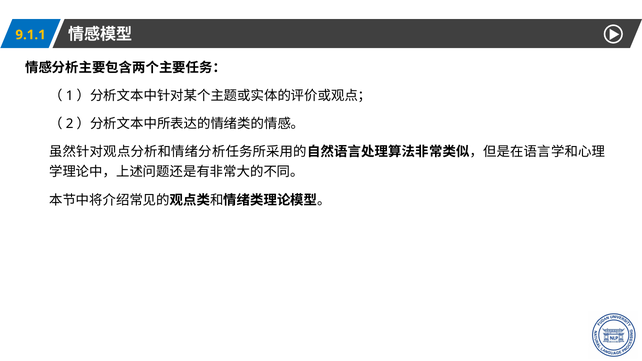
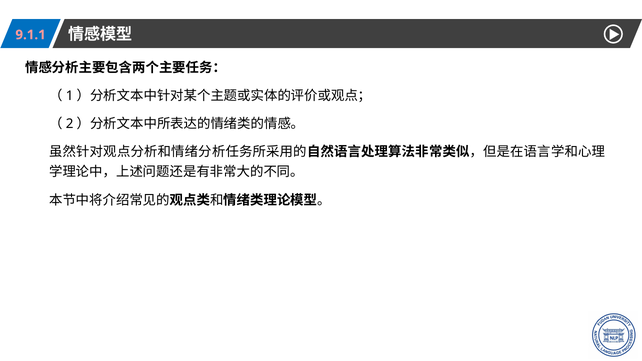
9.1.1 colour: yellow -> pink (31, 35)
